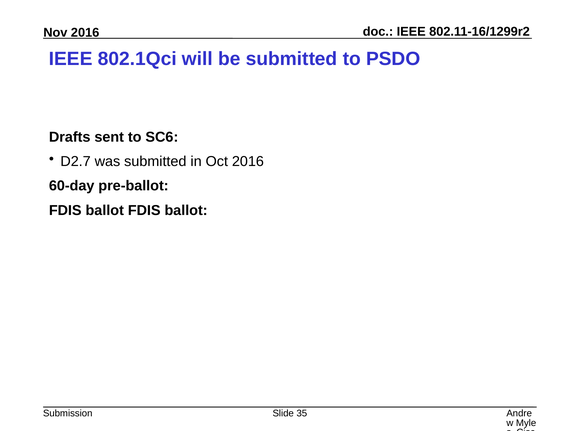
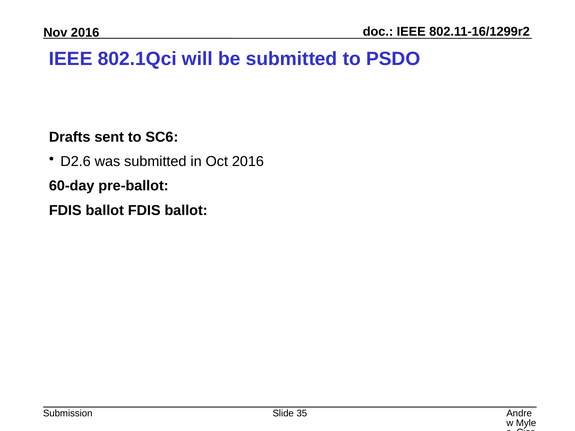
D2.7: D2.7 -> D2.6 (76, 162)
